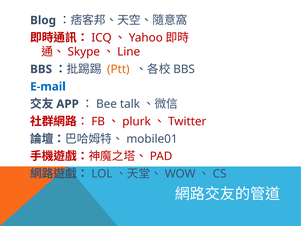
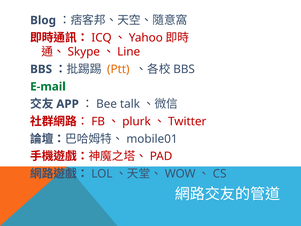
E-mail colour: blue -> green (48, 87)
